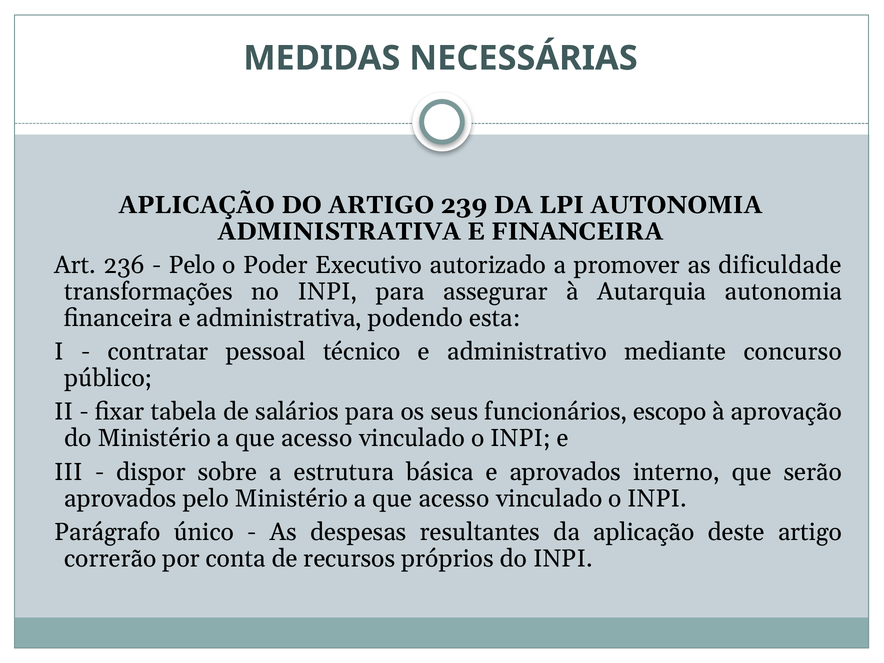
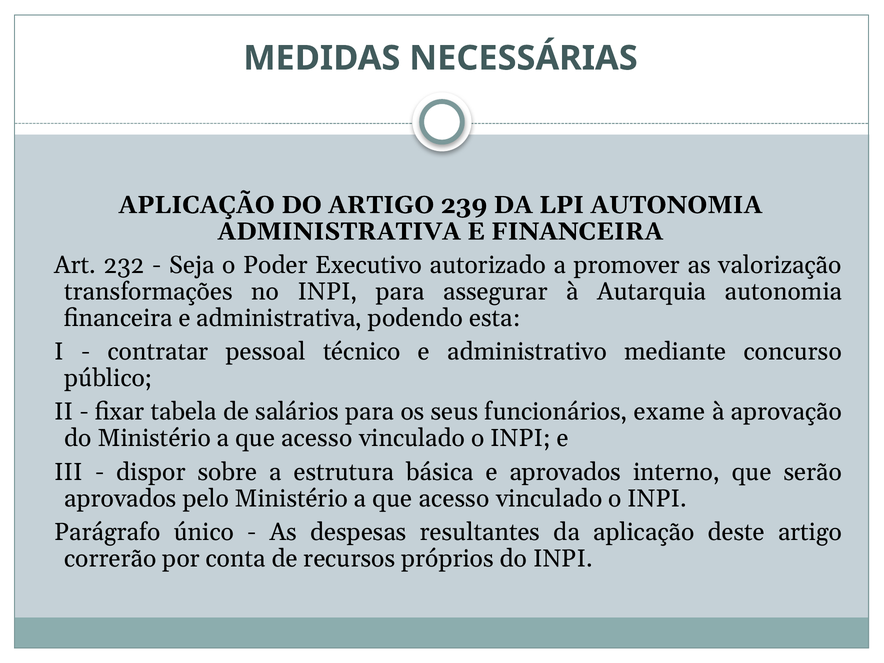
236: 236 -> 232 (124, 265)
Pelo: Pelo -> Seja (192, 265)
dificuldade: dificuldade -> valorização (780, 265)
escopo: escopo -> exame (670, 412)
